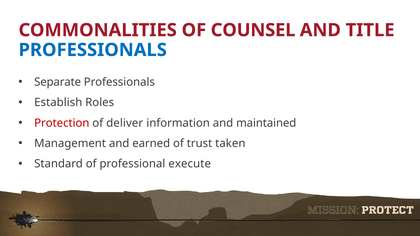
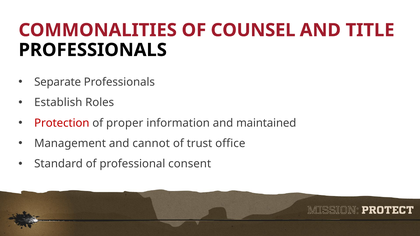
PROFESSIONALS colour: blue -> black (93, 50)
deliver: deliver -> proper (125, 123)
earned: earned -> cannot (151, 144)
taken: taken -> office (230, 144)
execute: execute -> consent (190, 164)
